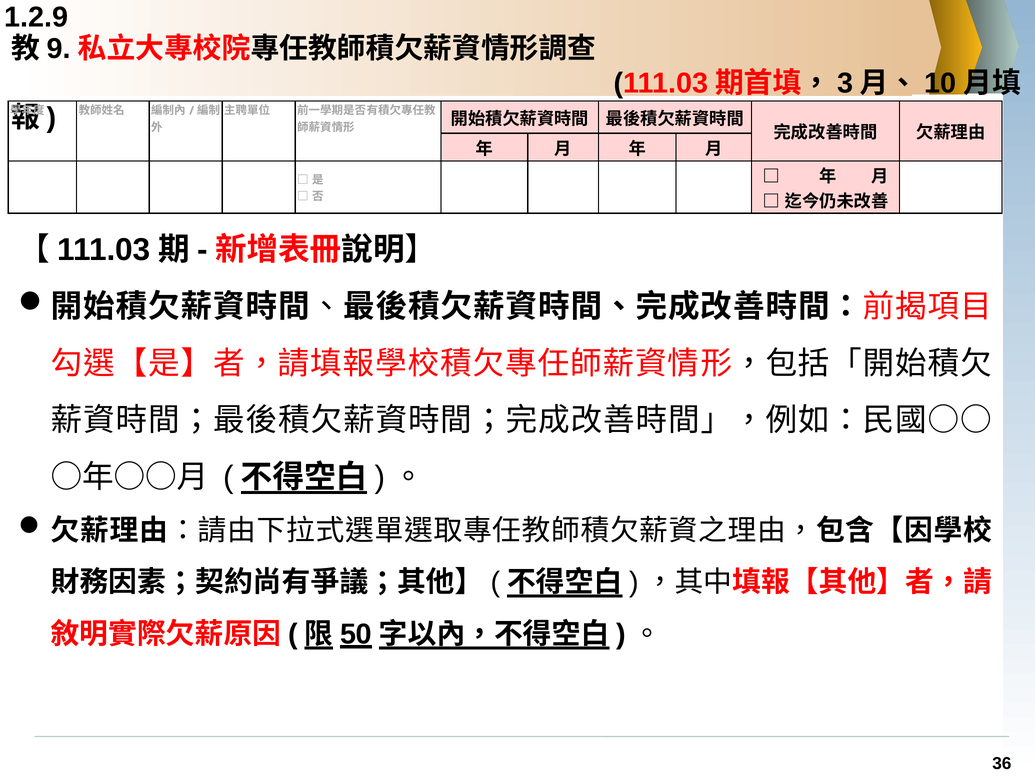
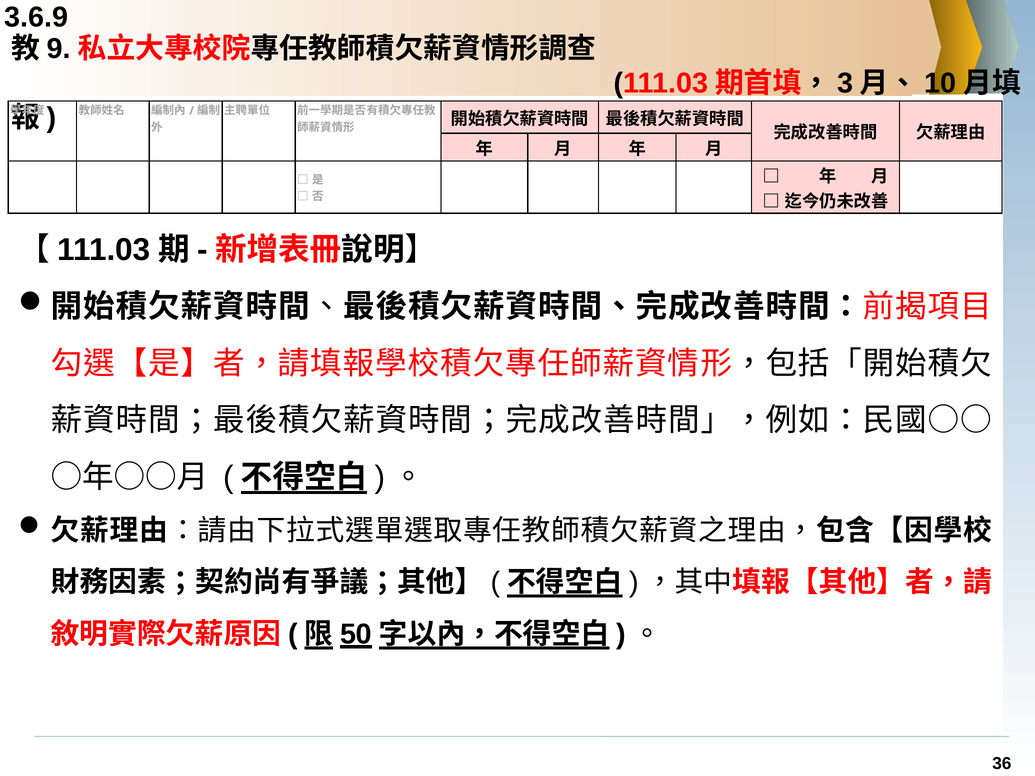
1.2.9: 1.2.9 -> 3.6.9 (36, 17)
